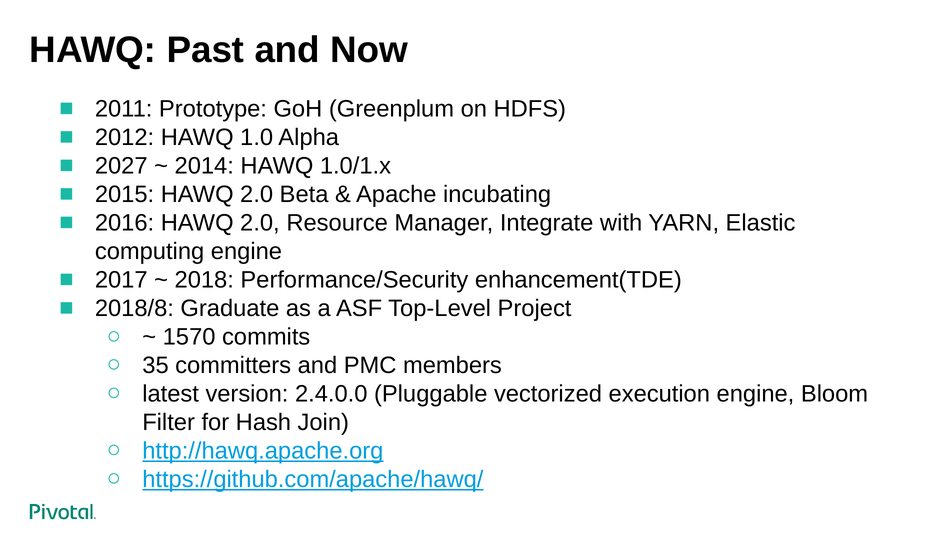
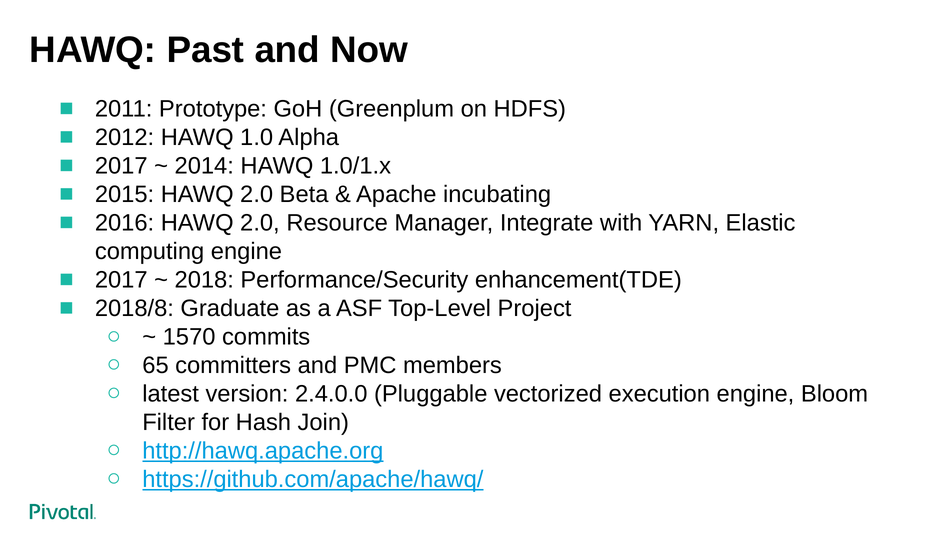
2027: 2027 -> 2017 (121, 166)
35: 35 -> 65 (156, 365)
